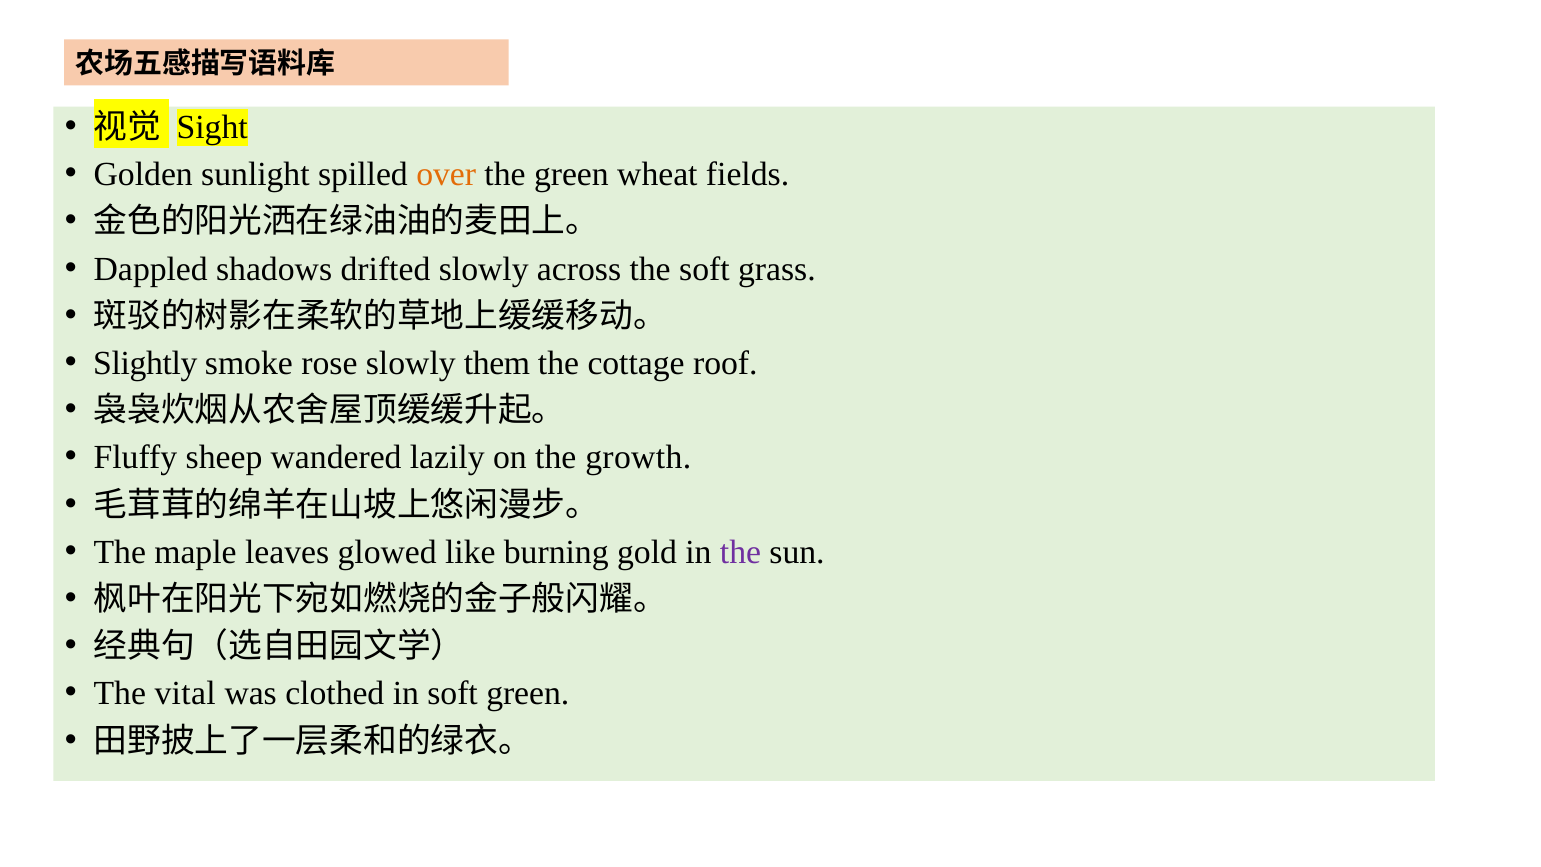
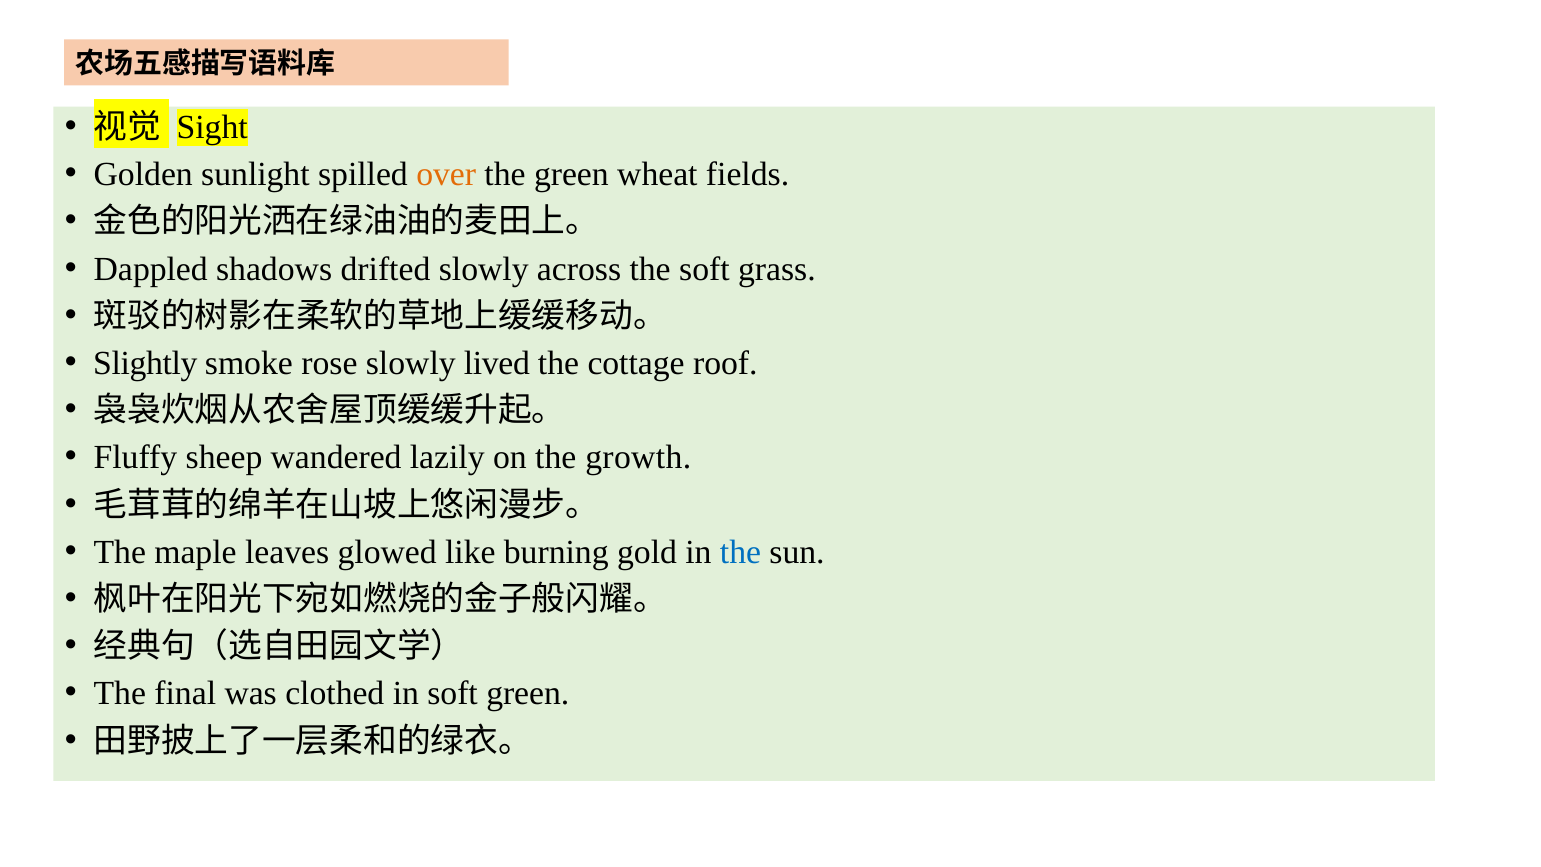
them: them -> lived (497, 363)
the colour: purple -> blue (741, 552)
vital: vital -> final (185, 694)
